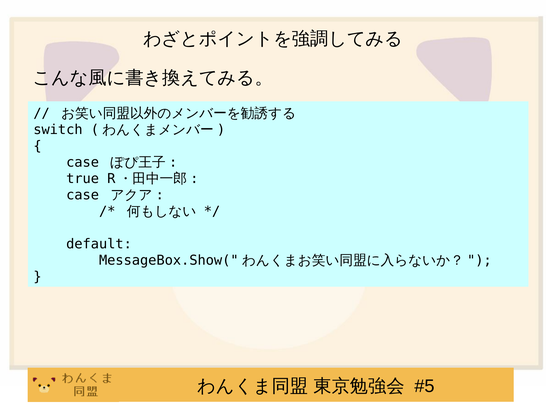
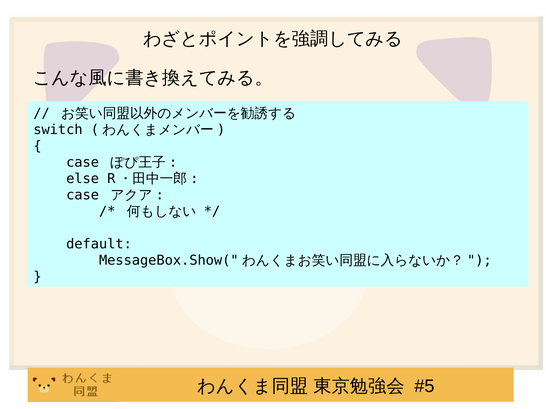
true: true -> else (83, 179)
